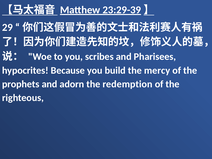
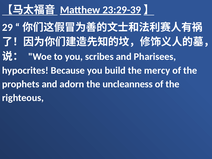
redemption: redemption -> uncleanness (128, 84)
